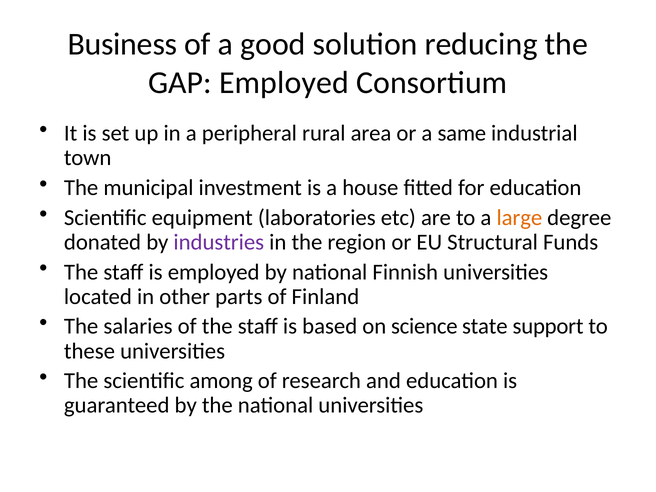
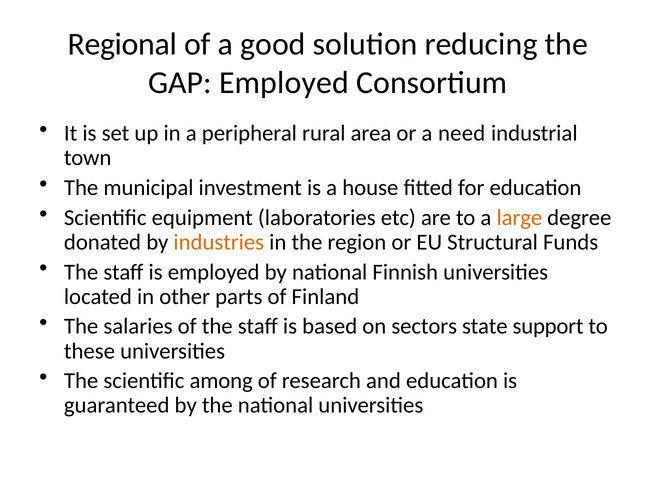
Business: Business -> Regional (122, 44)
same: same -> need (462, 133)
industries colour: purple -> orange (219, 242)
science: science -> sectors (424, 326)
